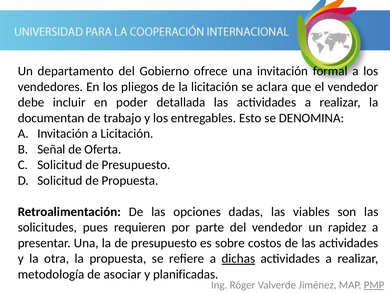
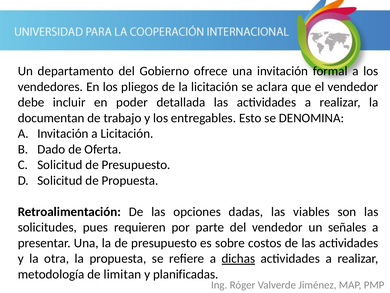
Señal: Señal -> Dado (51, 149)
rapidez: rapidez -> señales (347, 227)
asociar: asociar -> limitan (122, 274)
PMP underline: present -> none (374, 284)
